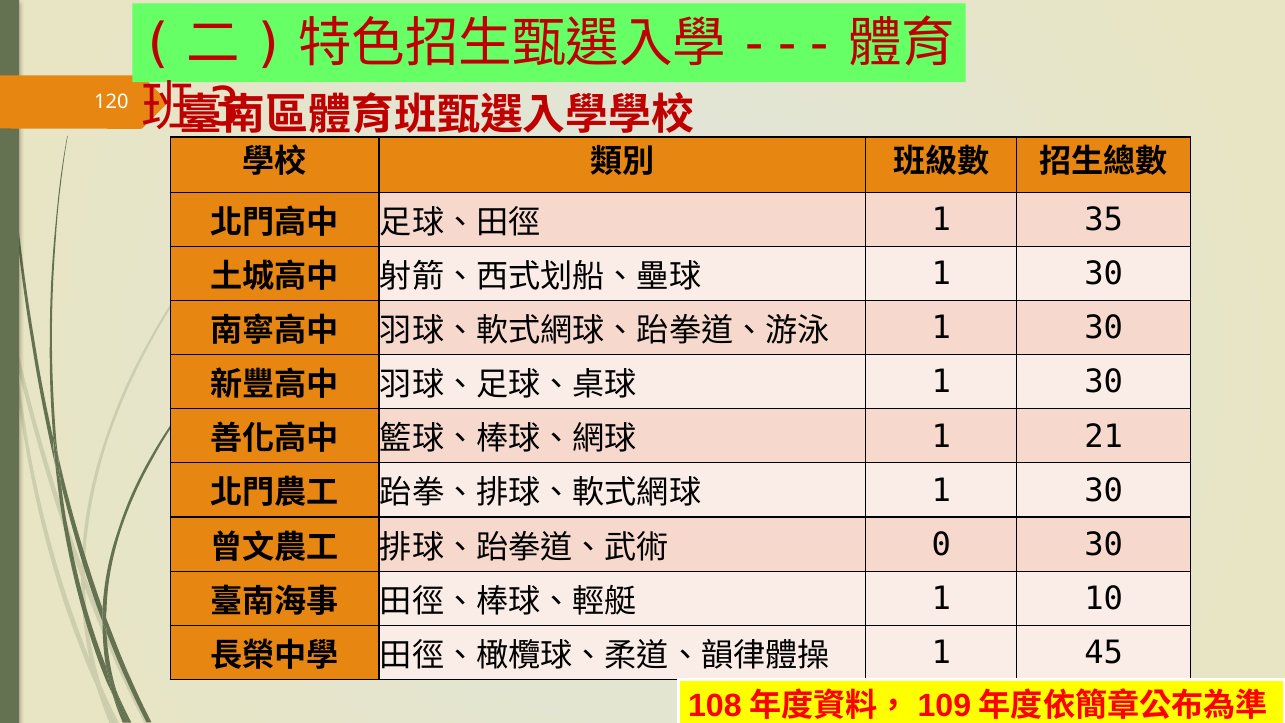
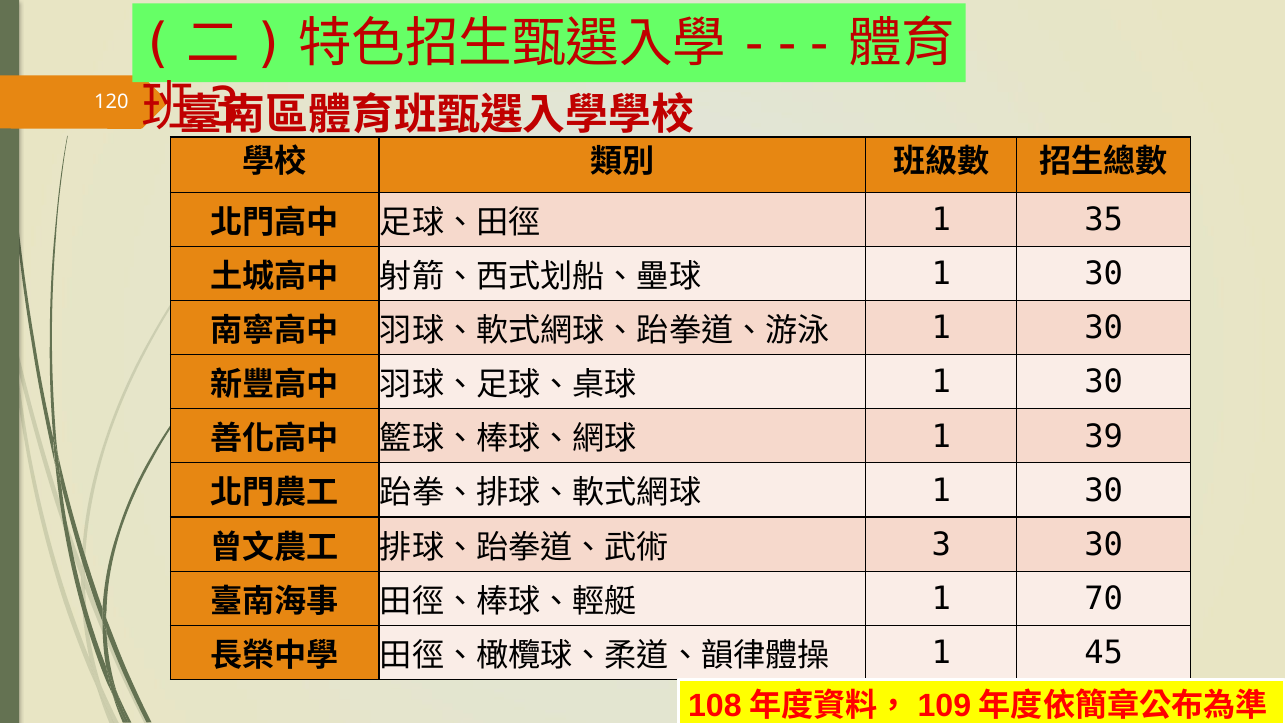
21: 21 -> 39 (1104, 436)
0: 0 -> 3 (941, 544)
10: 10 -> 70 (1104, 599)
